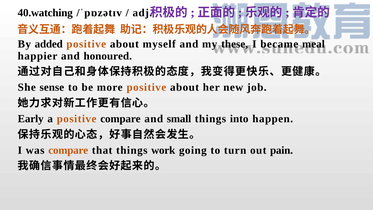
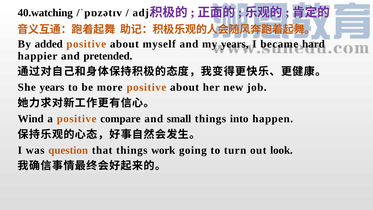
my these: these -> years (235, 44)
meal: meal -> hard (313, 44)
honoured: honoured -> pretended (108, 56)
She sense: sense -> years (52, 87)
Early: Early -> Wind (31, 119)
was compare: compare -> question (68, 150)
pain: pain -> look (281, 150)
